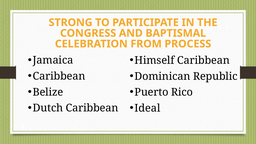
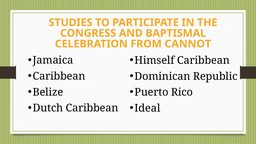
STRONG: STRONG -> STUDIES (71, 23)
PROCESS: PROCESS -> CANNOT (188, 44)
